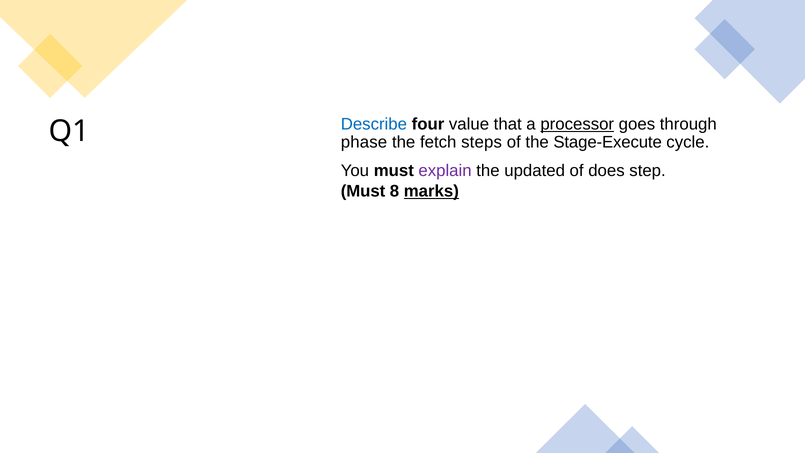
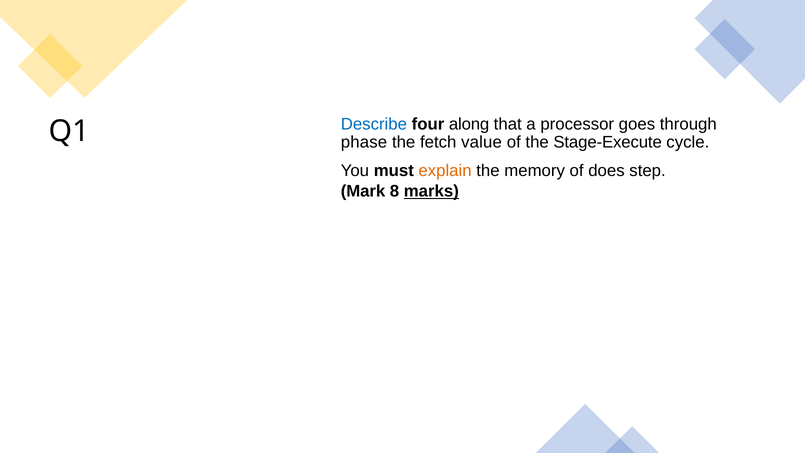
value: value -> along (469, 124)
processor underline: present -> none (577, 124)
steps: steps -> value (482, 142)
explain colour: purple -> orange (445, 170)
updated: updated -> memory (535, 170)
Must: Must -> Mark (363, 191)
